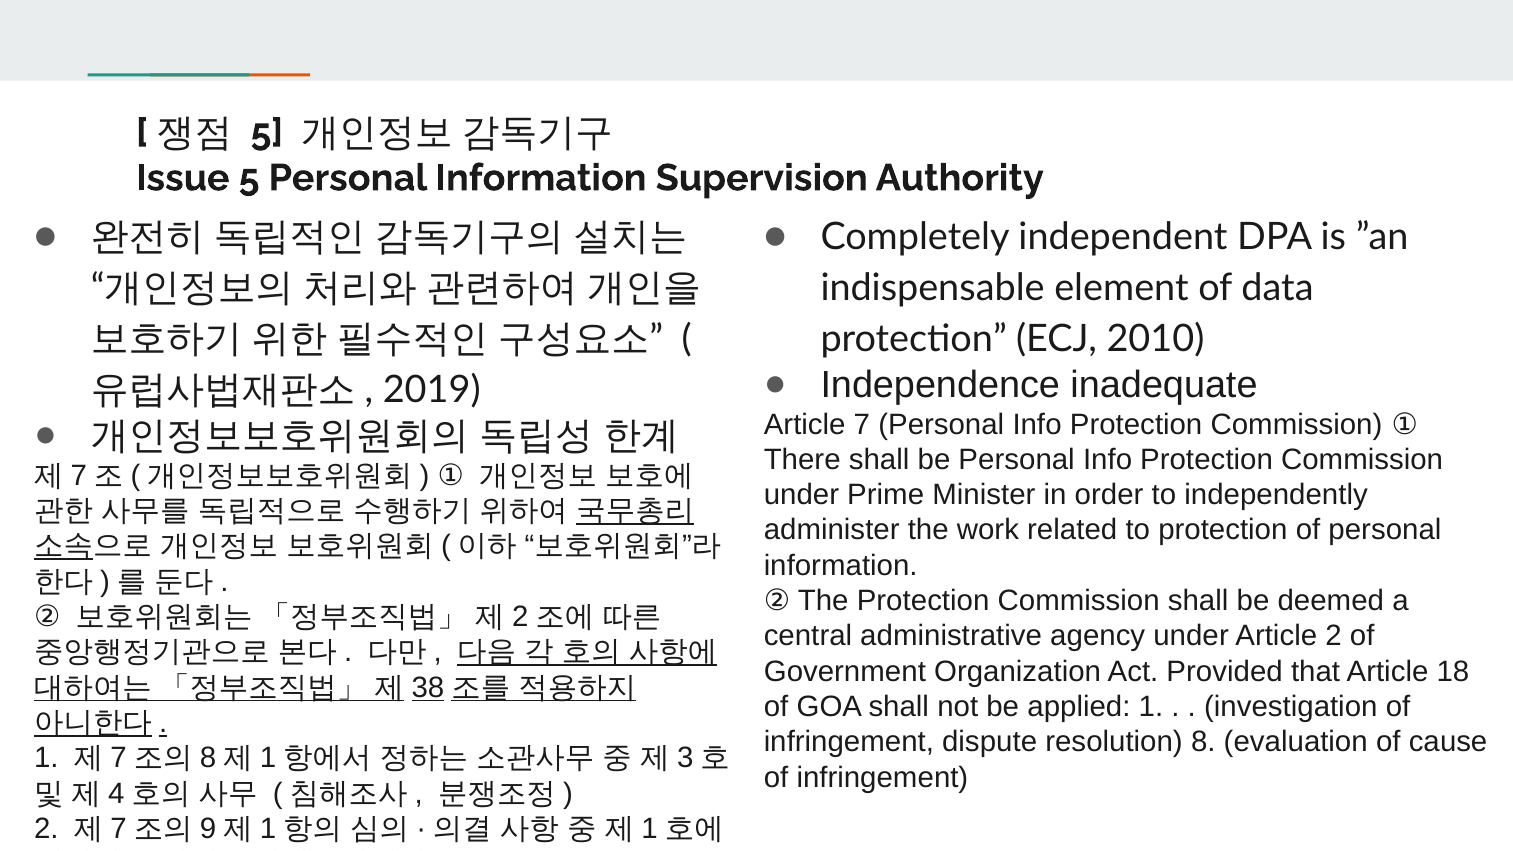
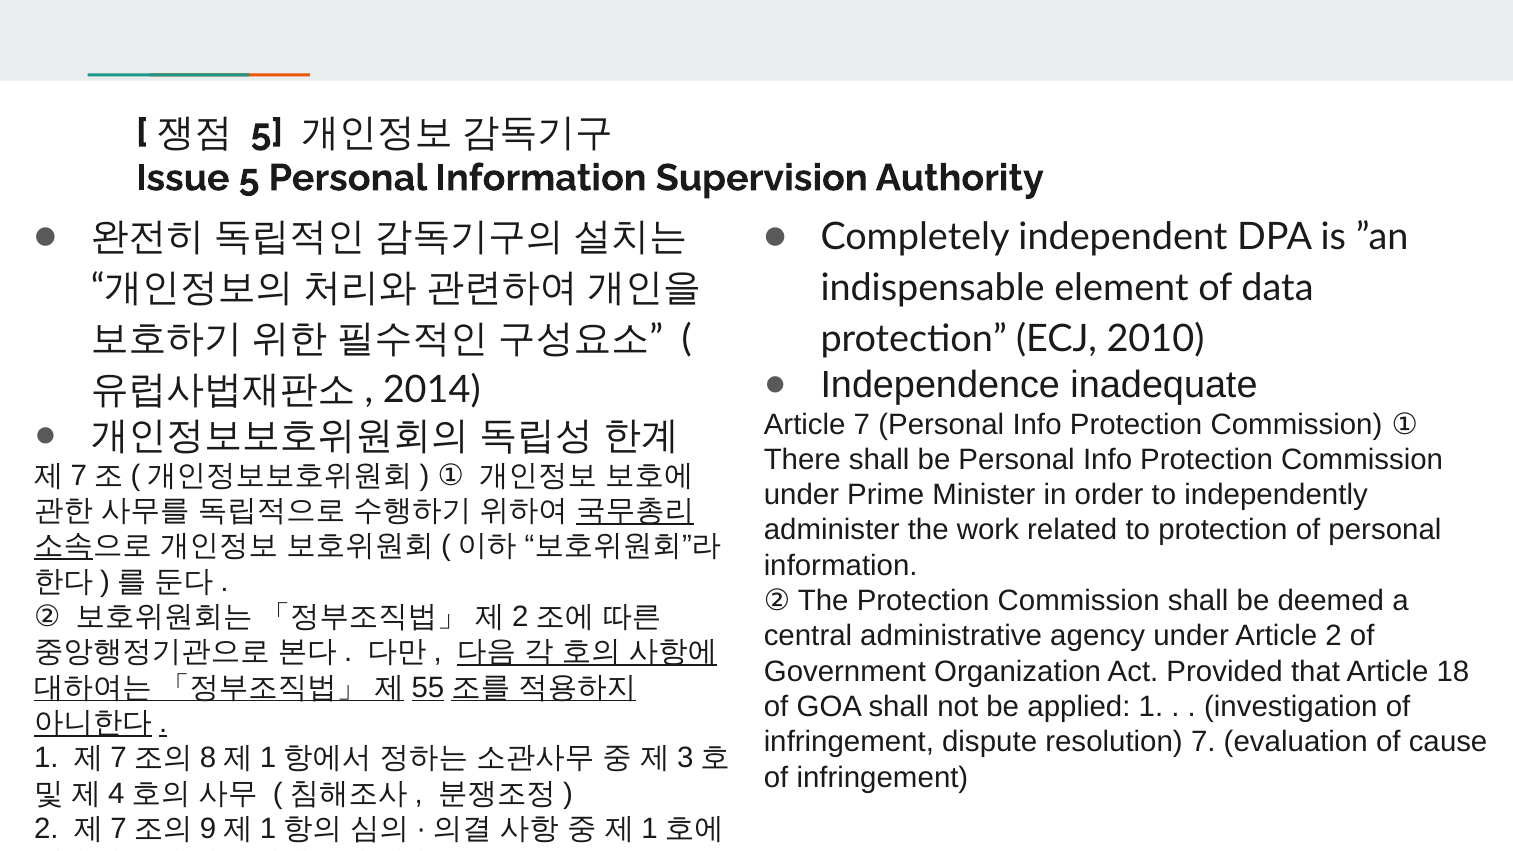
2019: 2019 -> 2014 (432, 390)
38: 38 -> 55 (428, 688)
resolution 8: 8 -> 7 (1203, 742)
